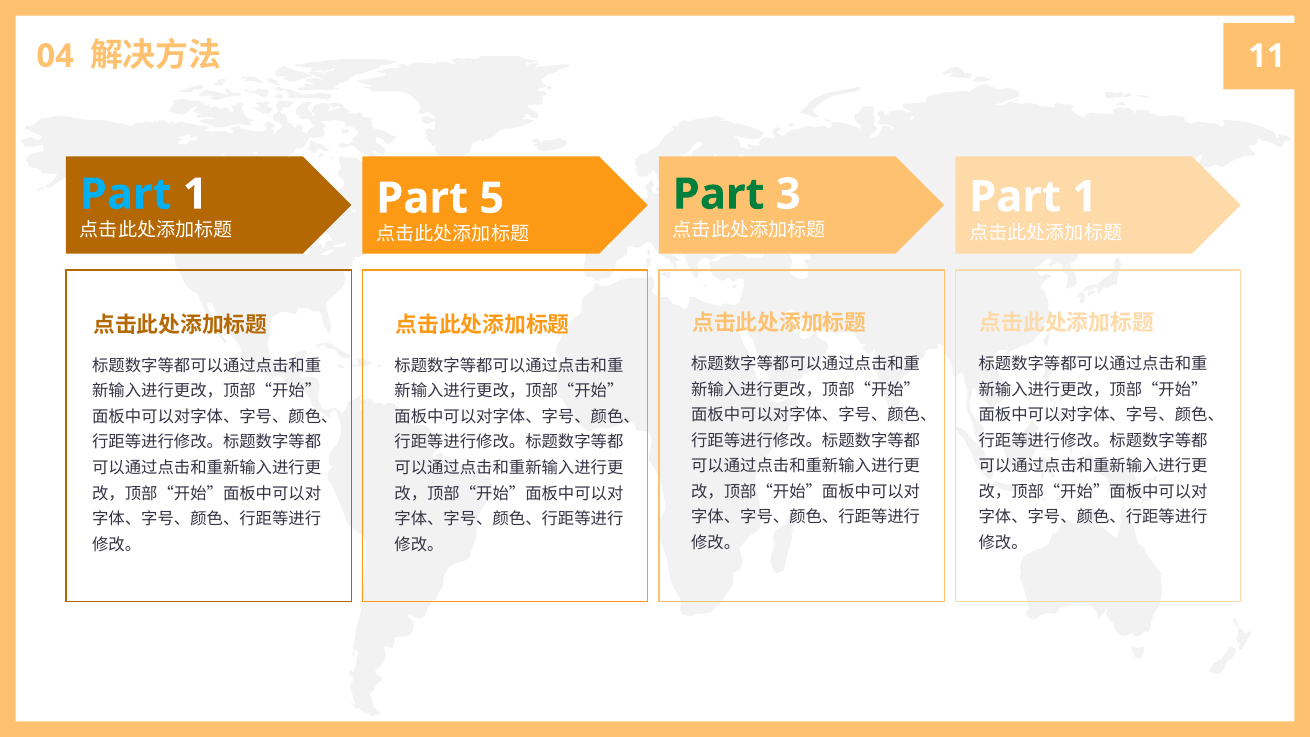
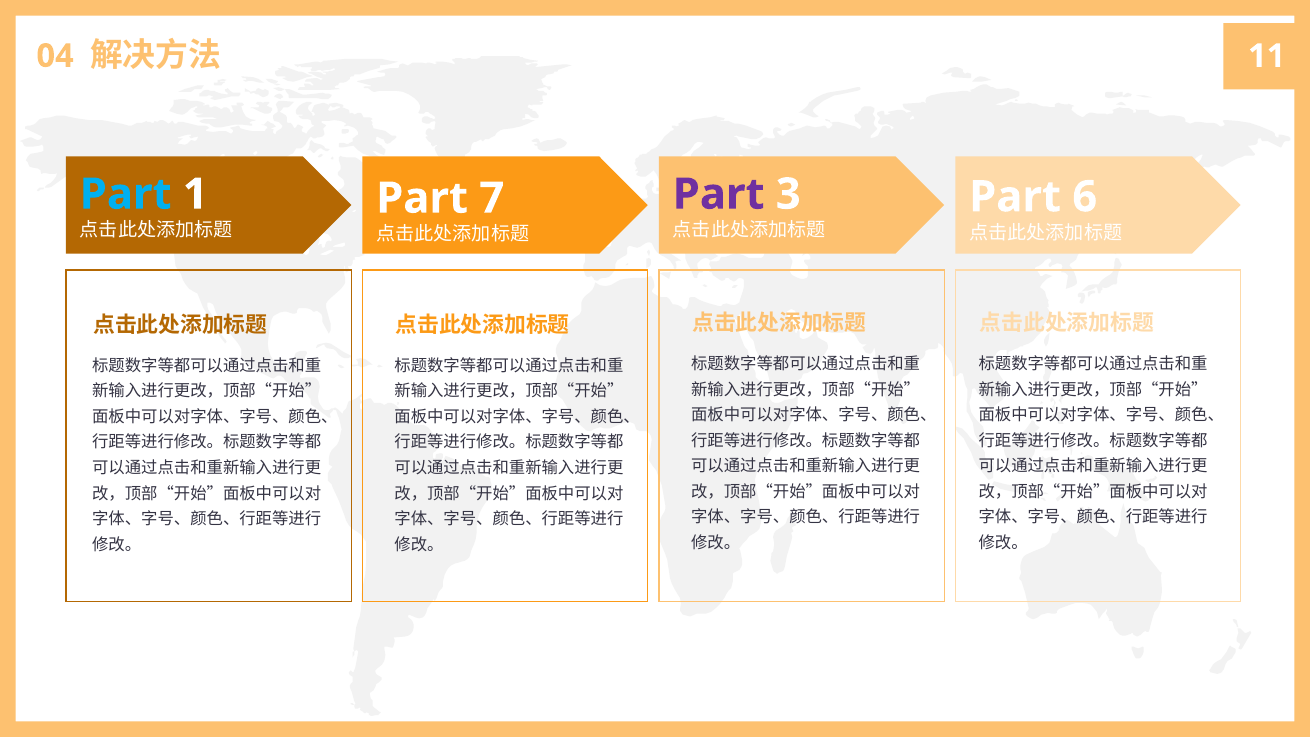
Part colour: green -> purple (719, 194)
5: 5 -> 7 (492, 198)
1: 1 -> 6 (1085, 197)
